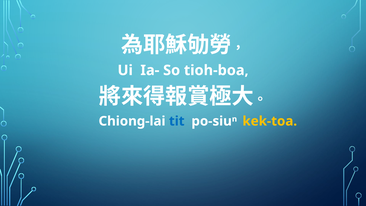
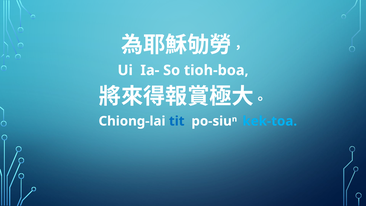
kek-toa colour: yellow -> light blue (270, 121)
